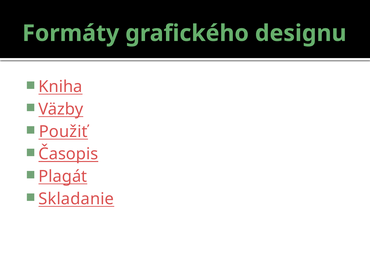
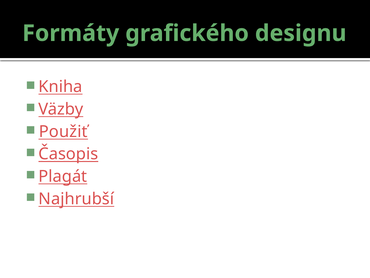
Skladanie: Skladanie -> Najhrubší (76, 198)
